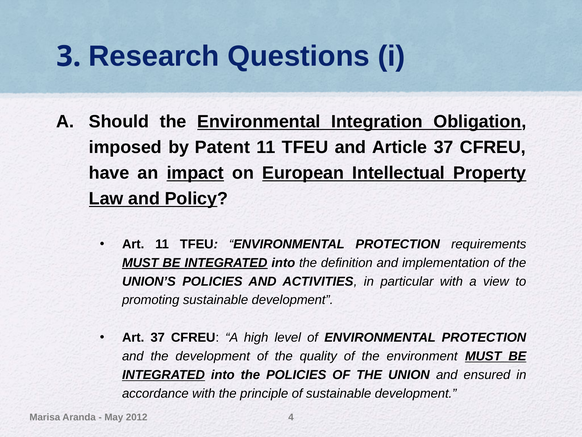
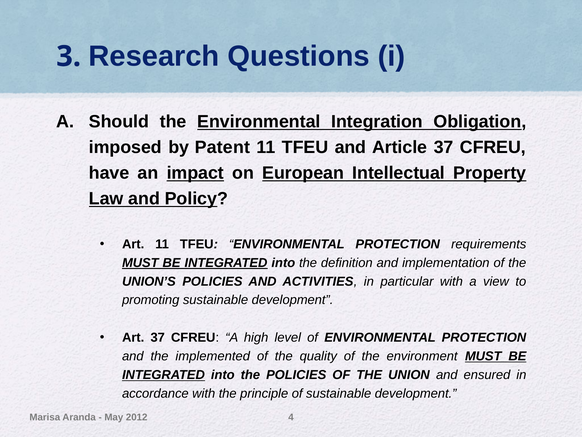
the development: development -> implemented (213, 356)
